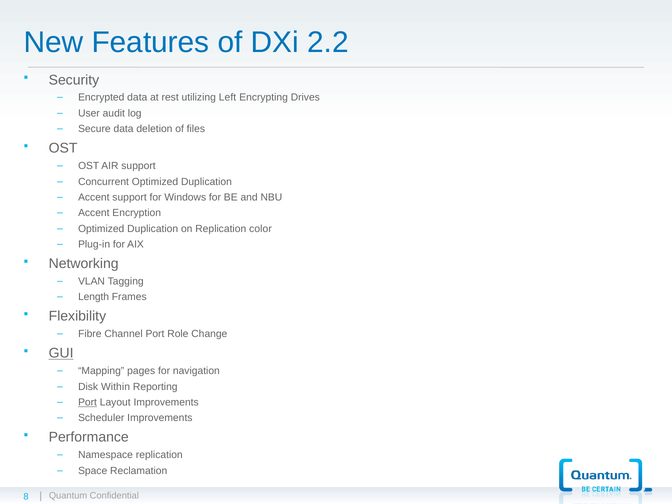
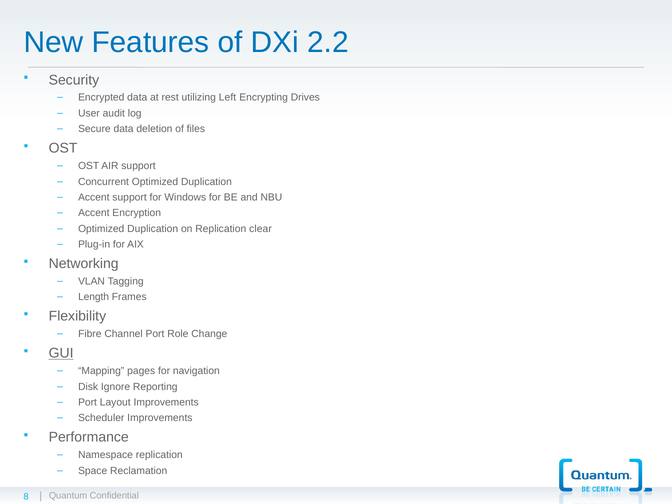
color: color -> clear (260, 229)
Within: Within -> Ignore (116, 387)
Port underline: present -> none (88, 402)
